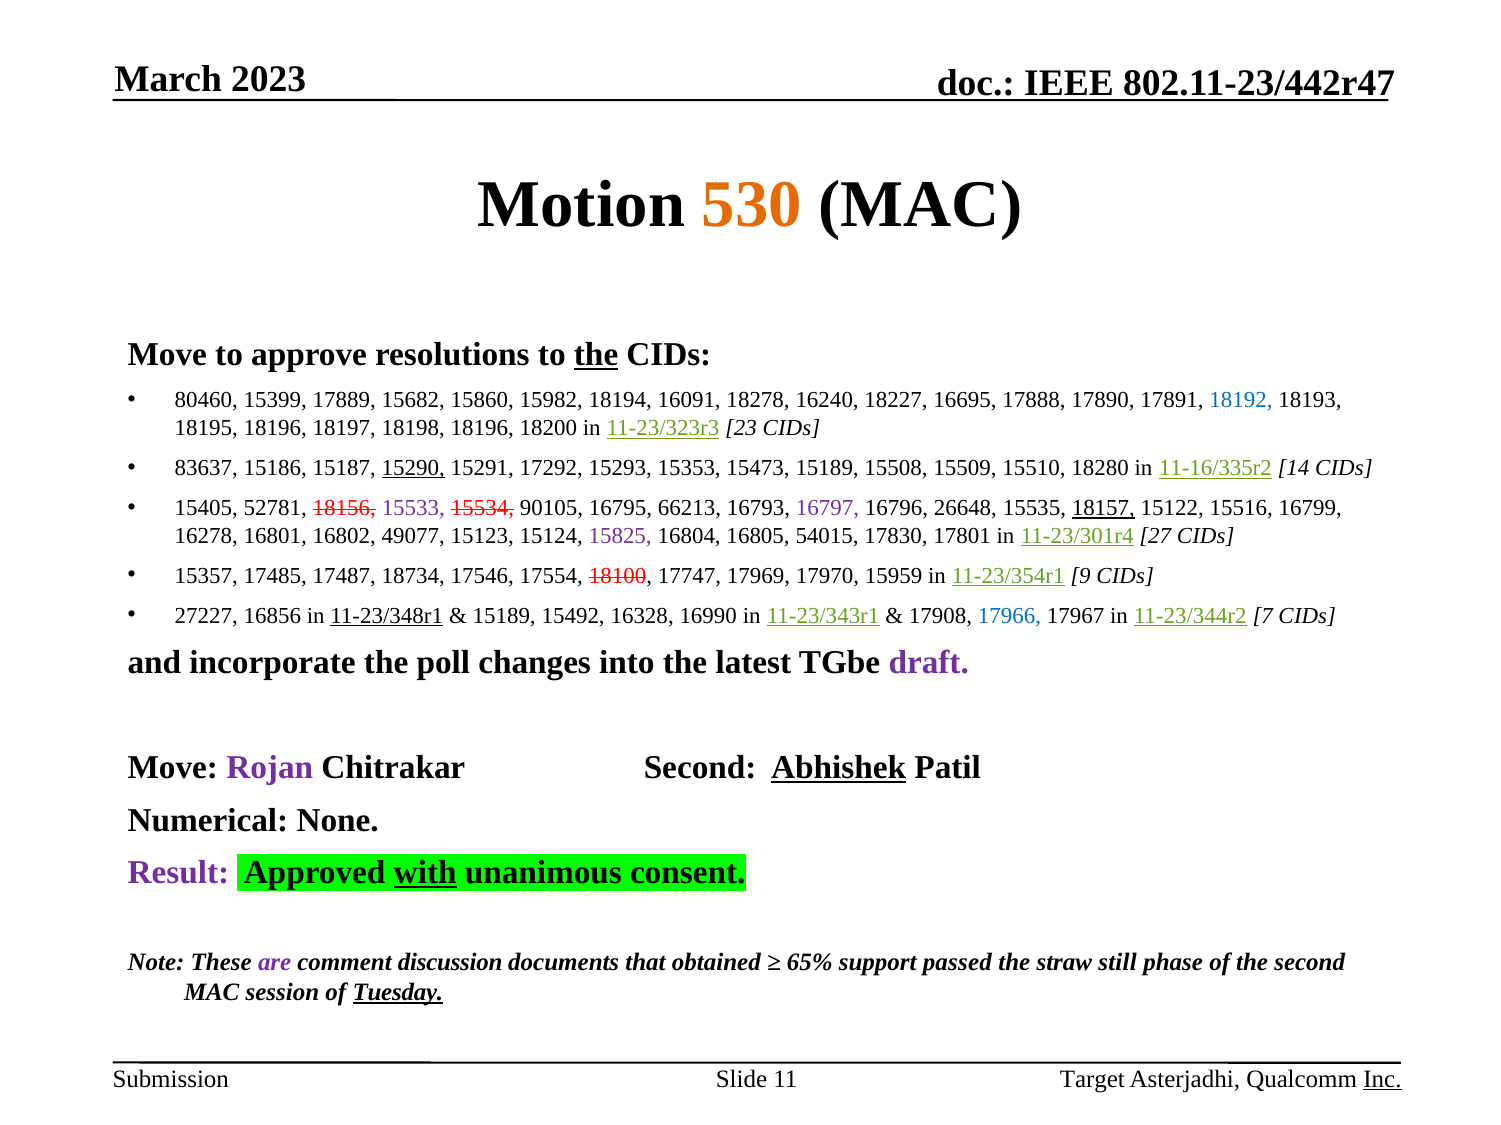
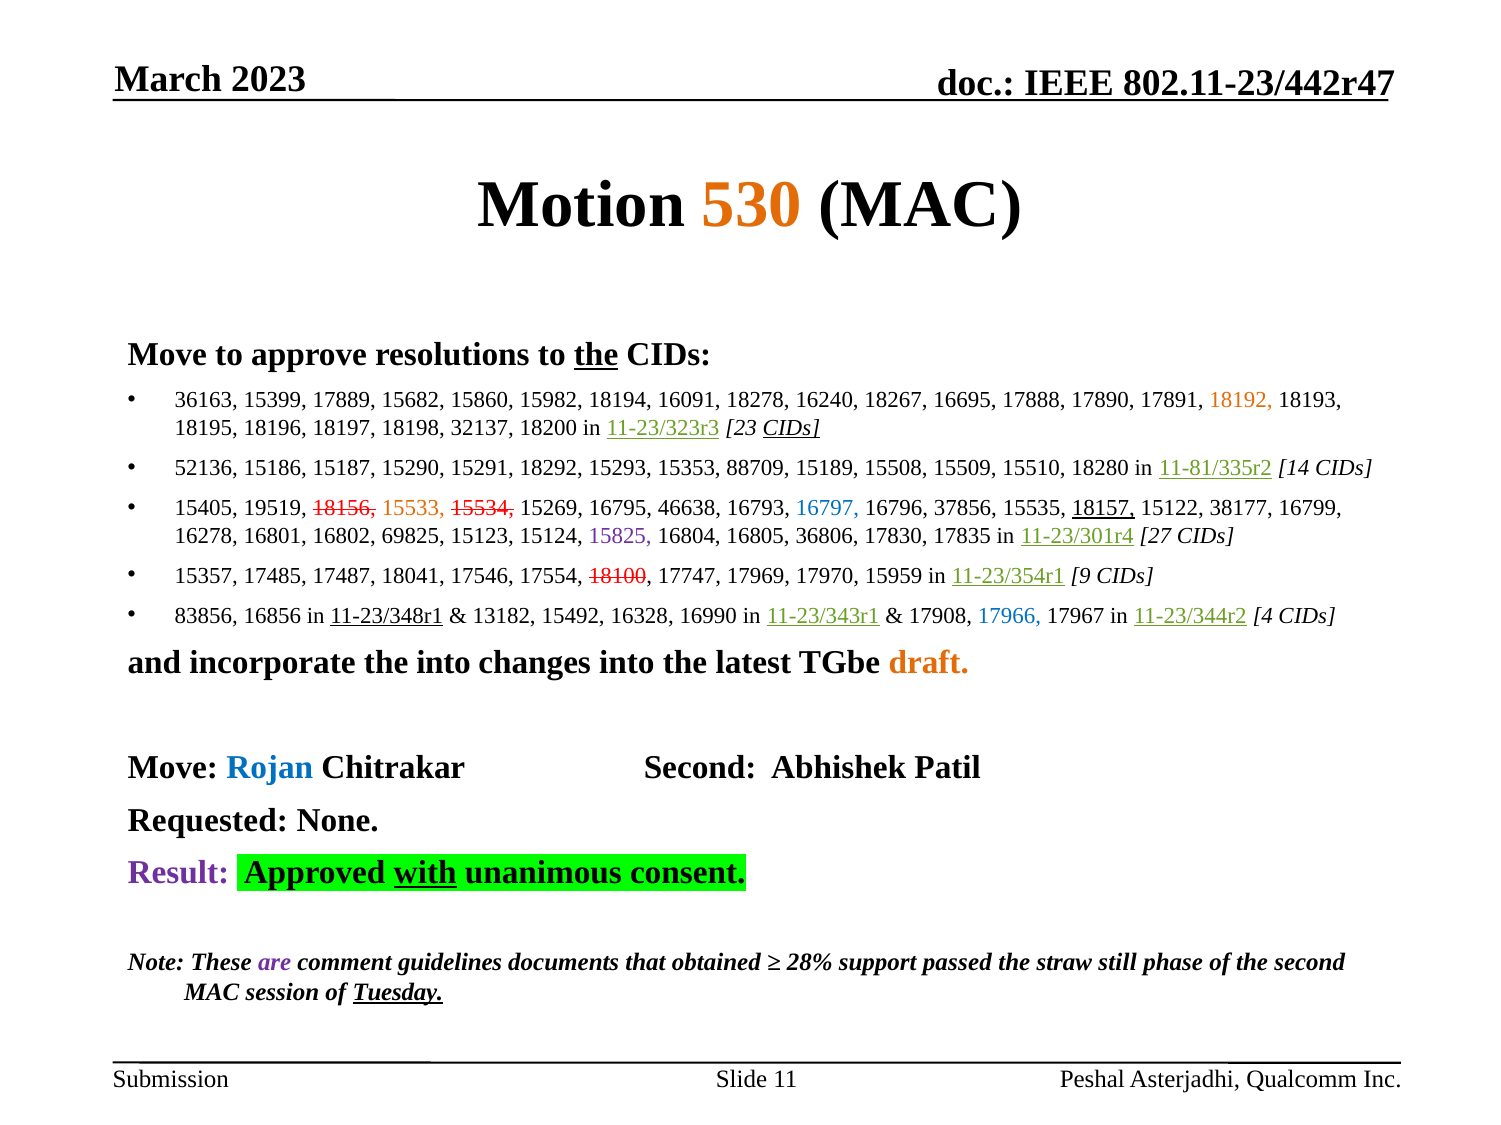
80460: 80460 -> 36163 (206, 401)
18227: 18227 -> 18267 (896, 401)
18192 colour: blue -> orange (1241, 401)
18198 18196: 18196 -> 32137 (482, 428)
CIDs underline: none -> present (791, 428)
83637: 83637 -> 52136 (206, 468)
15290 underline: present -> none (413, 468)
17292: 17292 -> 18292 (551, 468)
15473: 15473 -> 88709 (758, 468)
11-16/335r2: 11-16/335r2 -> 11-81/335r2 (1215, 468)
52781: 52781 -> 19519 (275, 508)
15533 colour: purple -> orange (413, 508)
90105: 90105 -> 15269 (551, 508)
66213: 66213 -> 46638 (689, 508)
16797 colour: purple -> blue (827, 508)
26648: 26648 -> 37856 (965, 508)
15516: 15516 -> 38177 (1241, 508)
49077: 49077 -> 69825 (413, 536)
54015: 54015 -> 36806 (827, 536)
17801: 17801 -> 17835 (962, 536)
18734: 18734 -> 18041 (413, 576)
27227: 27227 -> 83856 (206, 616)
15189: 15189 -> 13182 (504, 616)
7: 7 -> 4 (1263, 616)
the poll: poll -> into (444, 663)
draft colour: purple -> orange (929, 663)
Rojan colour: purple -> blue (270, 768)
Abhishek underline: present -> none (839, 768)
Numerical: Numerical -> Requested (208, 821)
discussion: discussion -> guidelines (450, 963)
65%: 65% -> 28% (810, 963)
Target: Target -> Peshal (1092, 1080)
Inc underline: present -> none (1382, 1080)
